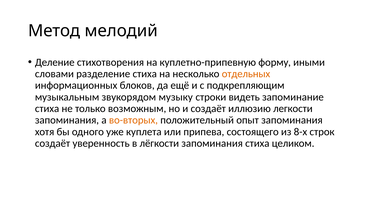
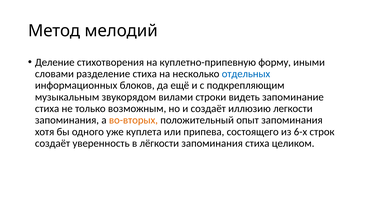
отдельных colour: orange -> blue (246, 74)
музыку: музыку -> вилами (176, 97)
8-х: 8-х -> 6-х (300, 132)
